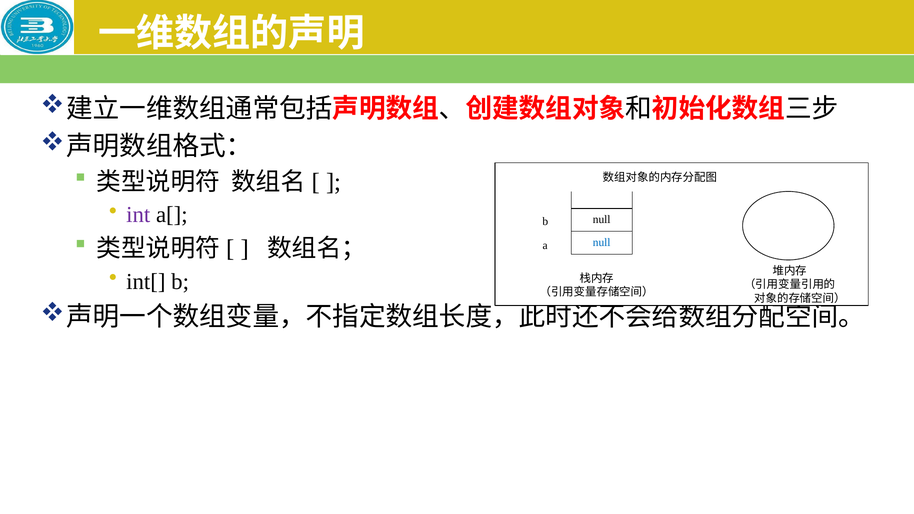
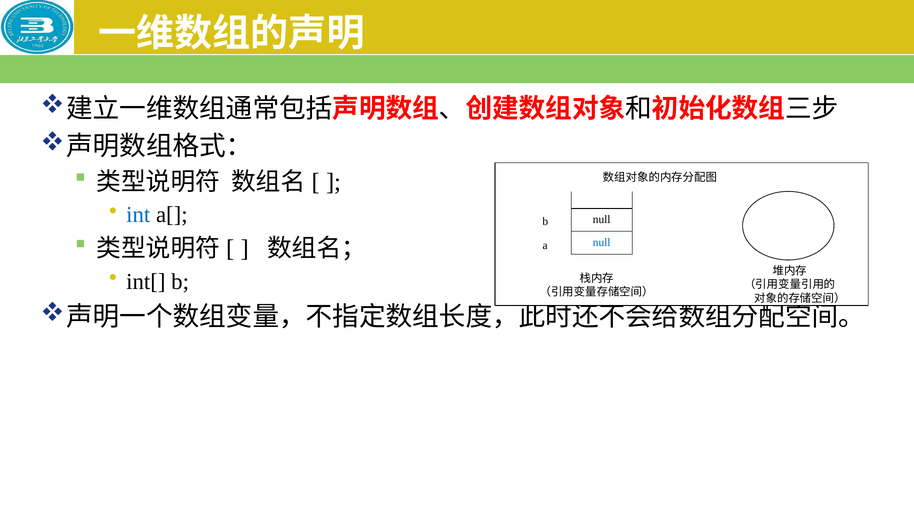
int colour: purple -> blue (138, 215)
